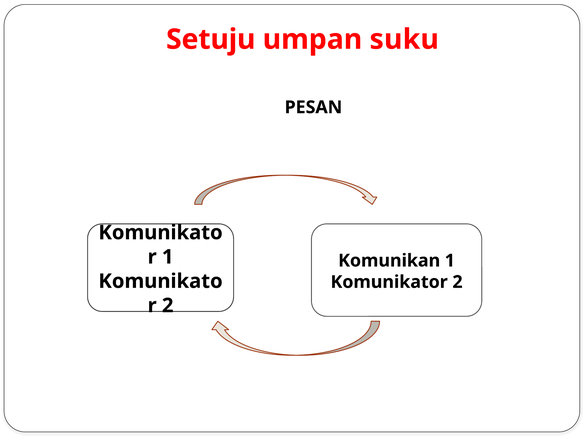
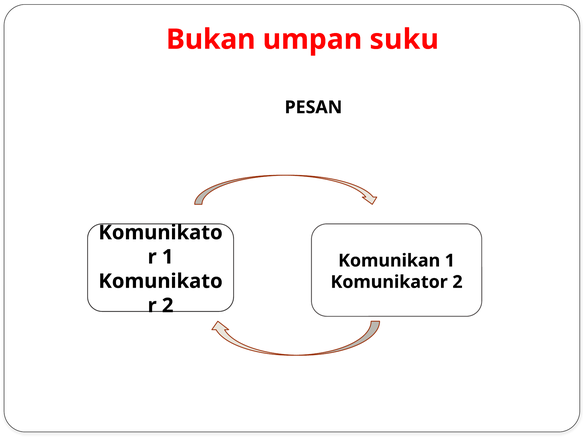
Setuju: Setuju -> Bukan (211, 39)
